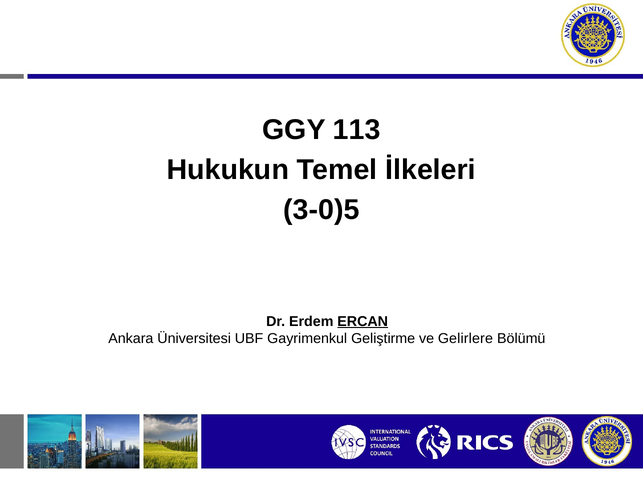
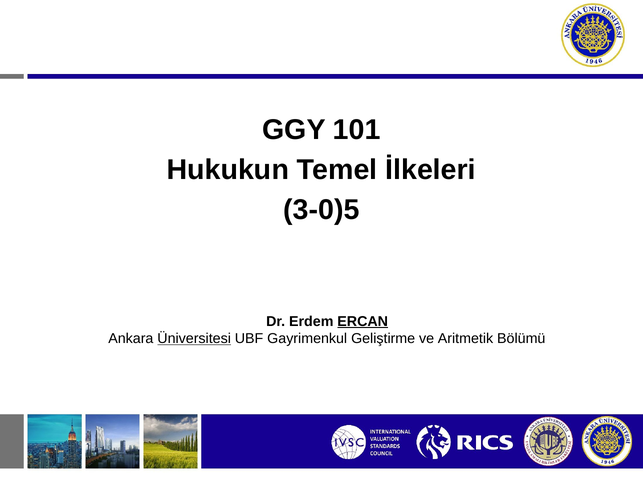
113: 113 -> 101 (357, 130)
Üniversitesi underline: none -> present (194, 339)
Gelirlere: Gelirlere -> Aritmetik (465, 339)
